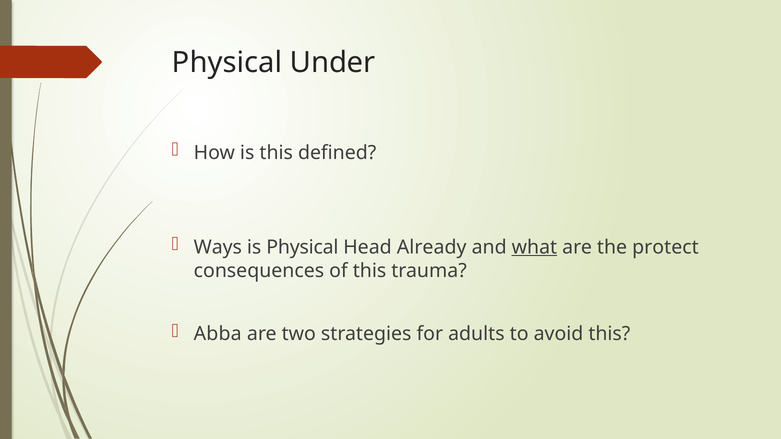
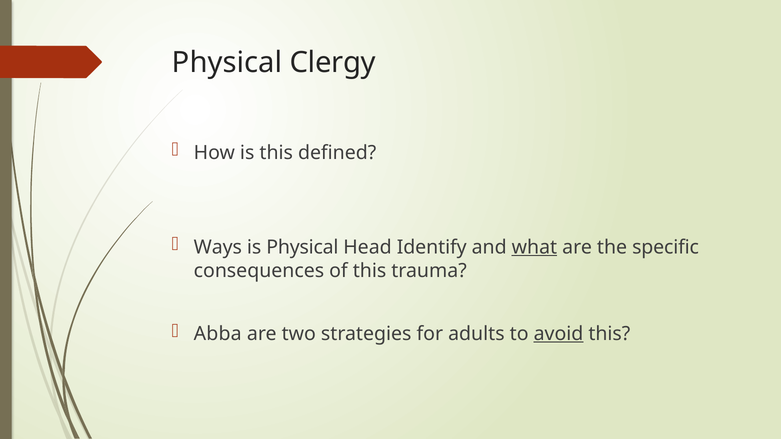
Under: Under -> Clergy (333, 63)
Already: Already -> Identify (432, 247)
protect: protect -> specific (666, 247)
avoid underline: none -> present (559, 334)
